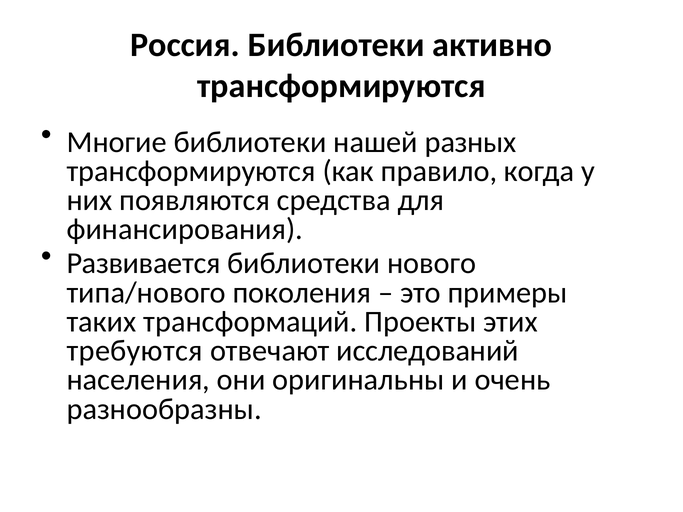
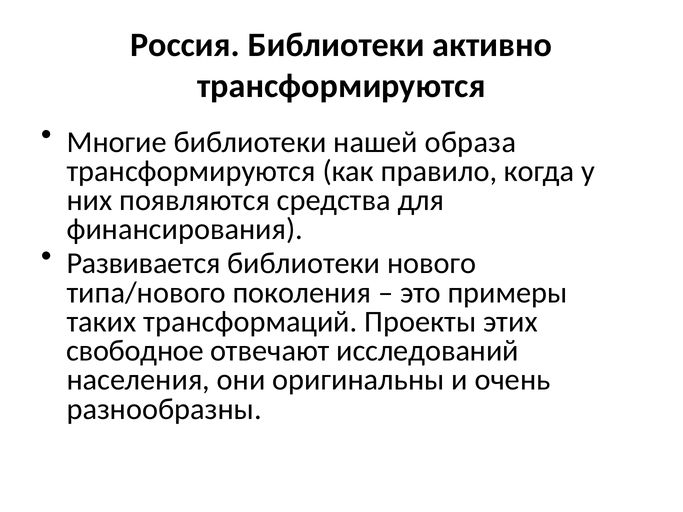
разных: разных -> образа (470, 142)
требуются: требуются -> свободное (135, 351)
